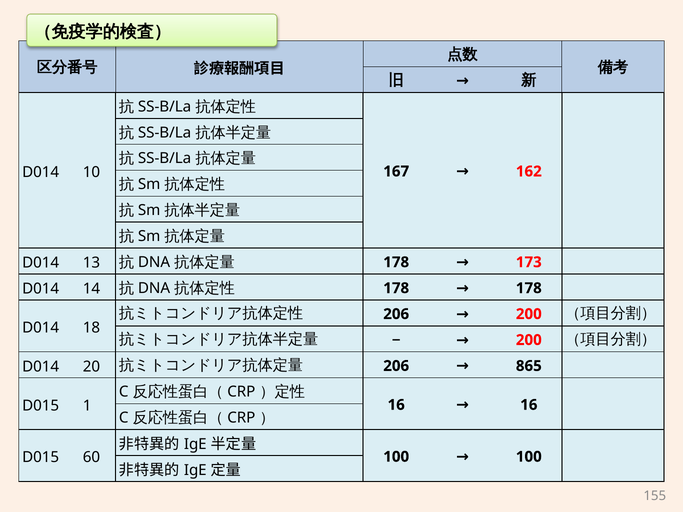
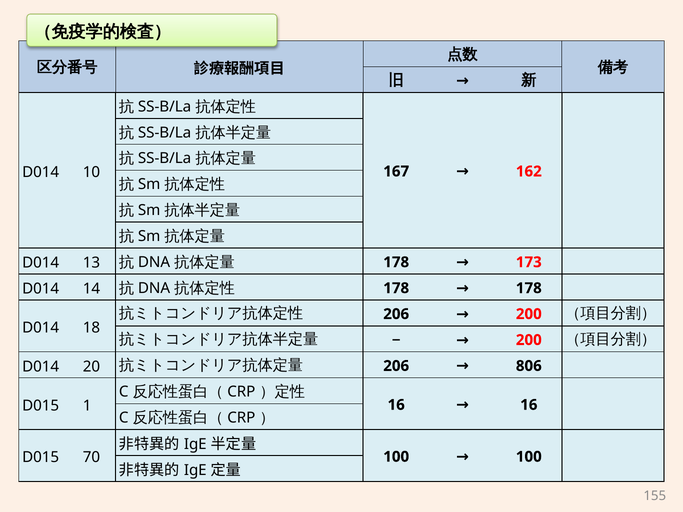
865: 865 -> 806 (529, 366)
60: 60 -> 70 (91, 458)
